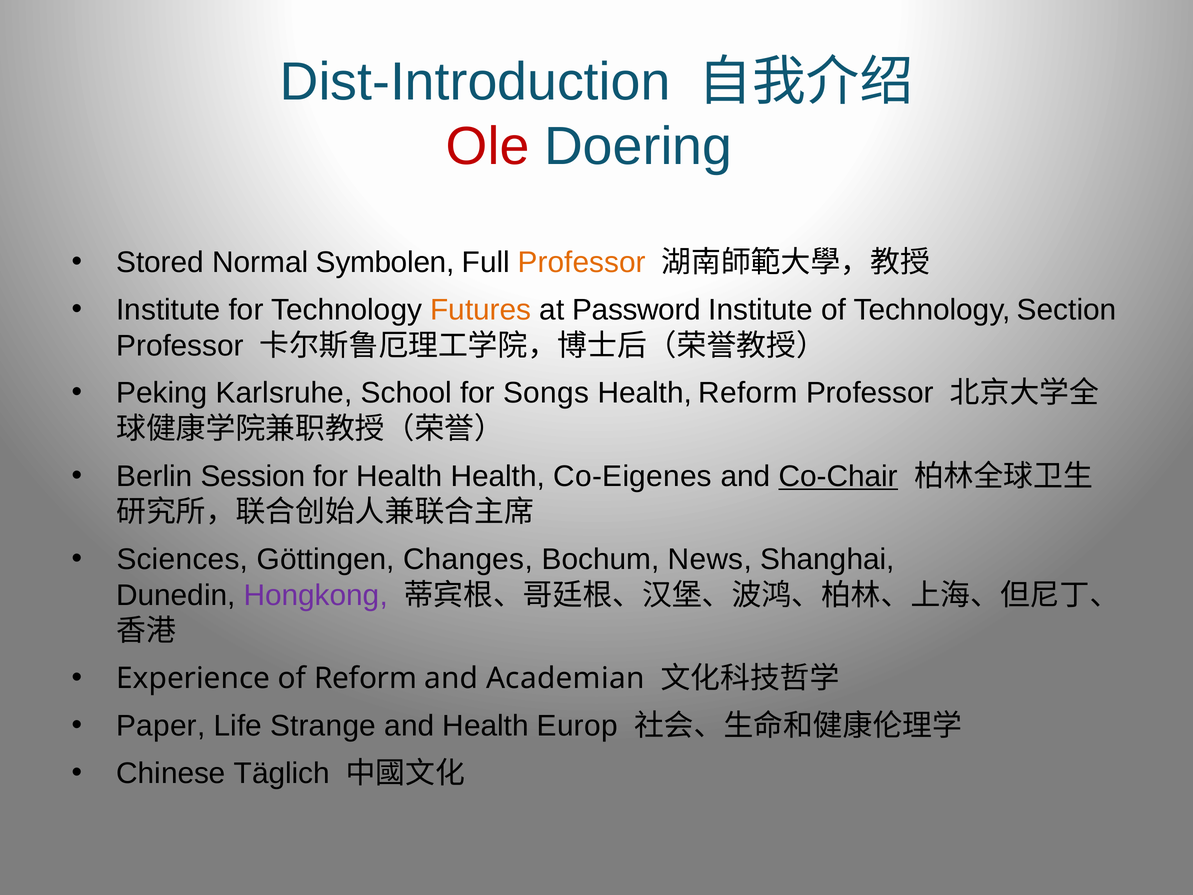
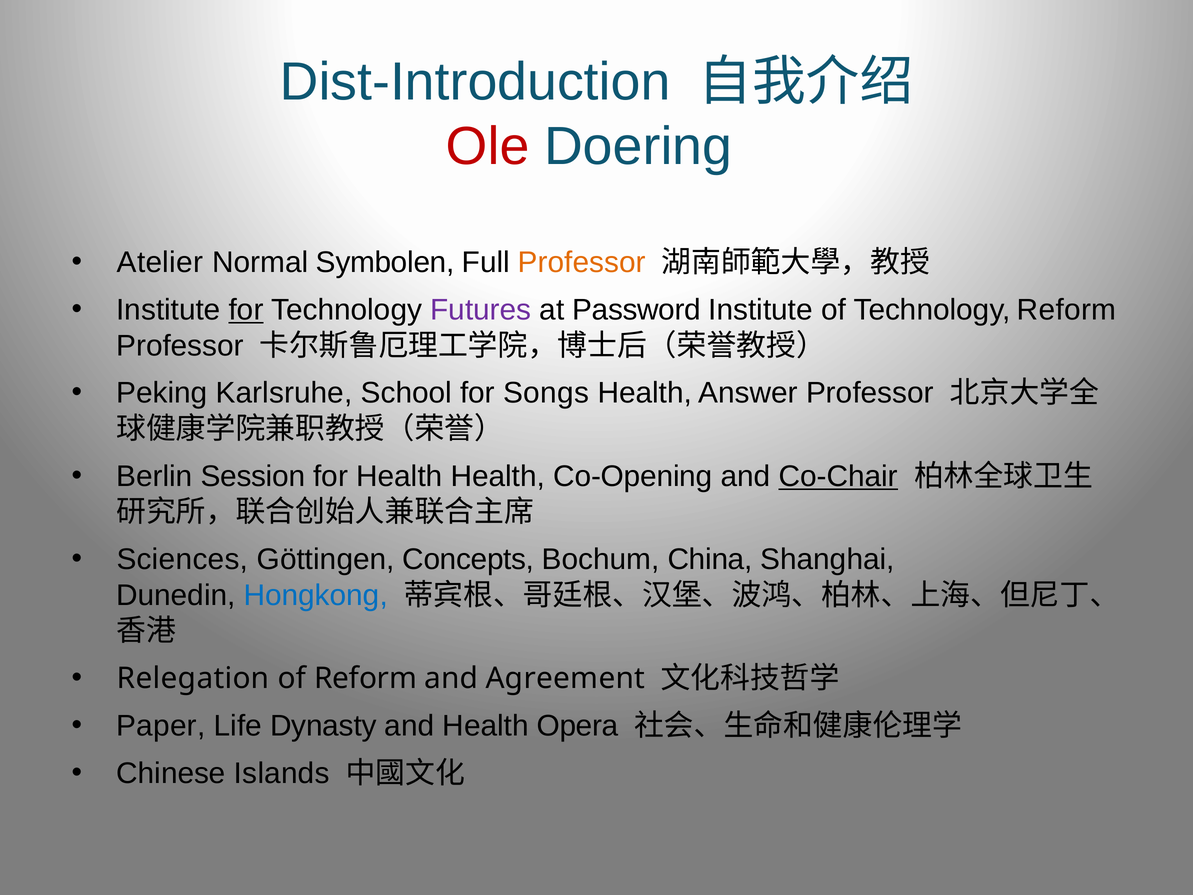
Stored: Stored -> Atelier (160, 262)
for underline: none -> present (246, 310)
Futures colour: orange -> purple (481, 310)
Technology Section: Section -> Reform (1066, 310)
Health Reform: Reform -> Answer (748, 393)
Co-Eigenes: Co-Eigenes -> Co-Opening (633, 476)
Changes: Changes -> Concepts (468, 559)
News: News -> China (710, 559)
Hongkong colour: purple -> blue (316, 595)
Experience: Experience -> Relegation (193, 678)
Academian: Academian -> Agreement (565, 678)
Strange: Strange -> Dynasty (323, 726)
Europ: Europ -> Opera (578, 726)
Täglich: Täglich -> Islands (282, 773)
